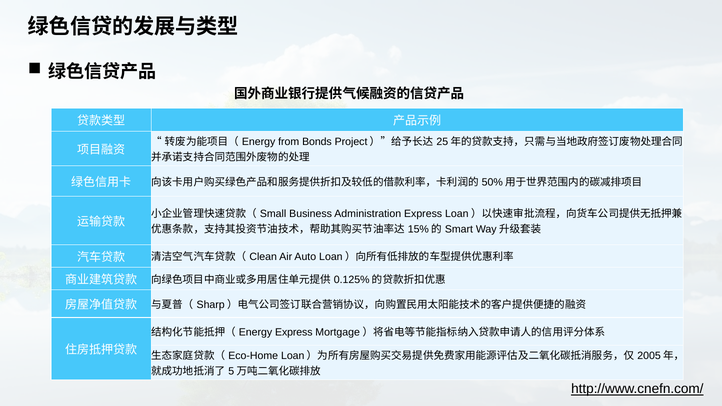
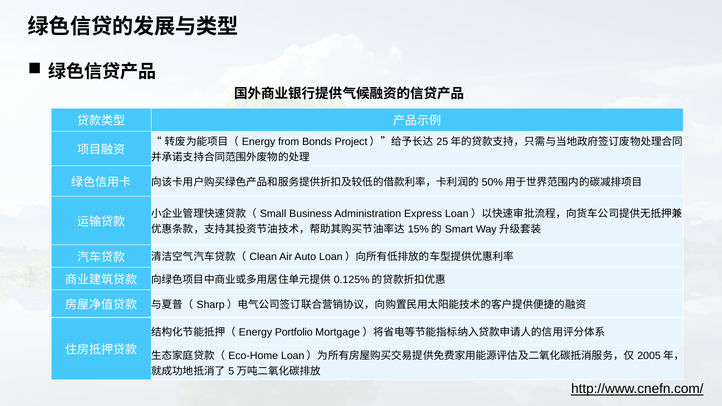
Express: Express -> Portfolio (294, 333)
